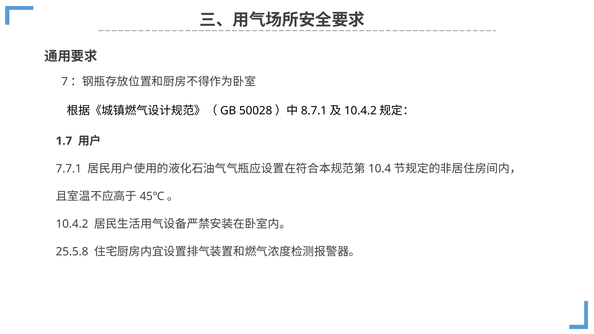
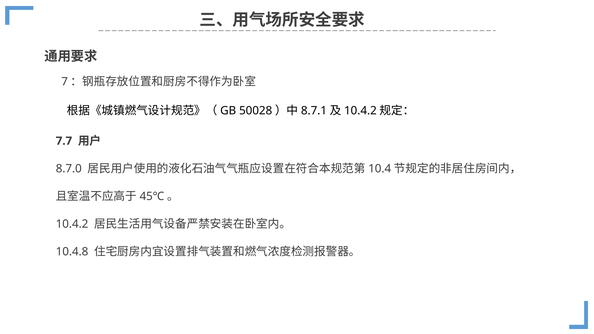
1.7: 1.7 -> 7.7 (64, 141)
7.7.1: 7.7.1 -> 8.7.0 (69, 169)
25.5.8: 25.5.8 -> 10.4.8 (72, 252)
